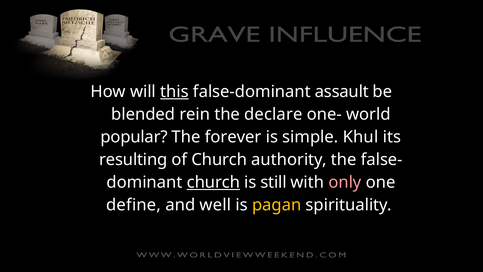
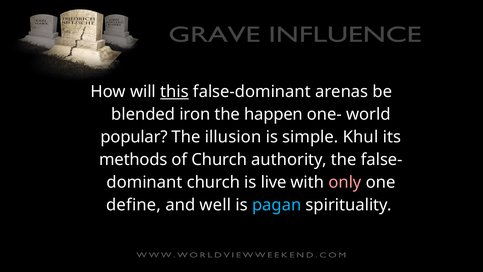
assault: assault -> arenas (342, 92)
rein: rein -> iron (195, 114)
declare: declare -> happen (274, 114)
forever: forever -> illusion (233, 137)
resulting: resulting -> methods (133, 159)
church underline: present -> none (213, 182)
still: still -> live (274, 182)
pagan colour: yellow -> light blue (277, 205)
